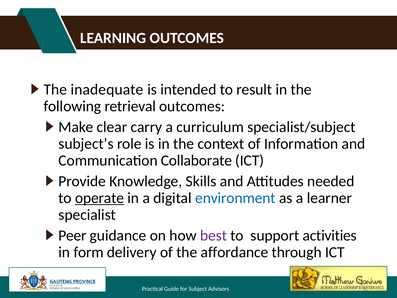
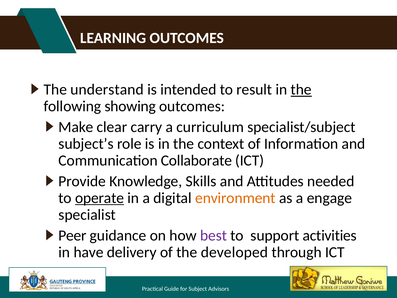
inadequate: inadequate -> understand (107, 89)
the underline: none -> present (301, 89)
retrieval: retrieval -> showing (130, 106)
environment colour: blue -> orange (235, 198)
learner: learner -> engage (329, 198)
form: form -> have (89, 252)
affordance: affordance -> developed (234, 252)
